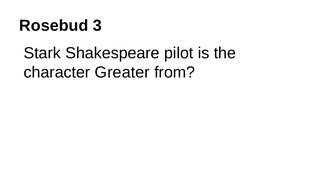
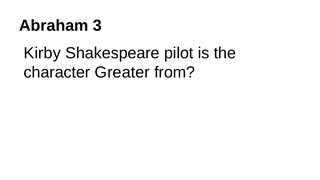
Rosebud: Rosebud -> Abraham (54, 26)
Stark: Stark -> Kirby (42, 53)
